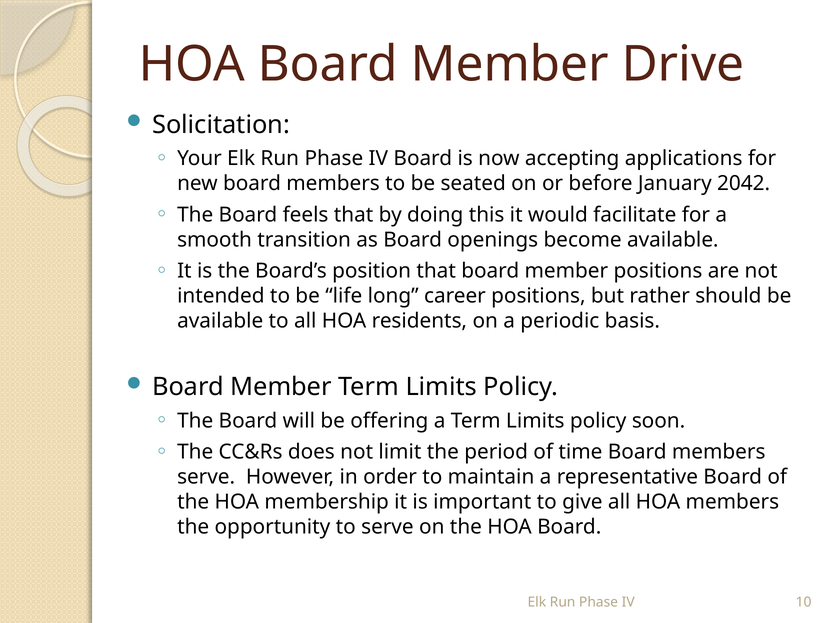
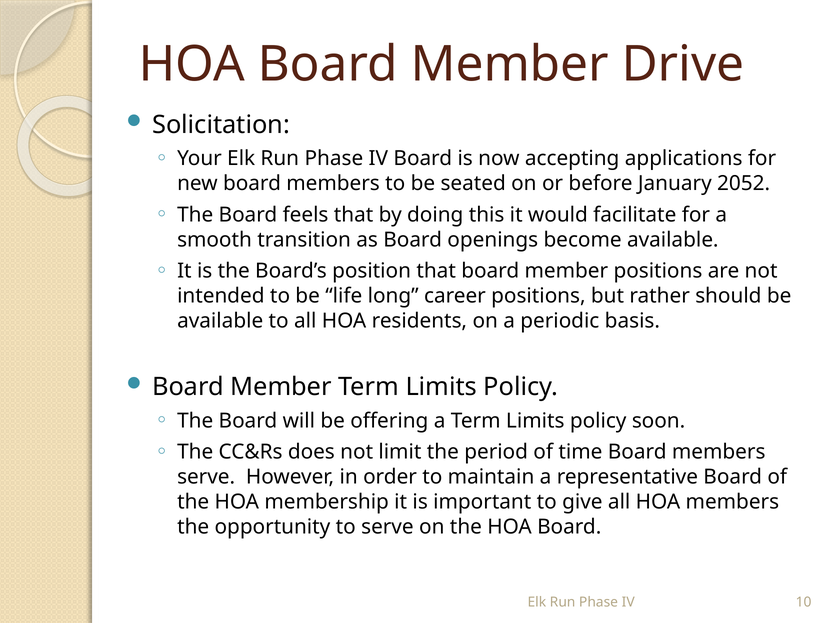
2042: 2042 -> 2052 (744, 184)
